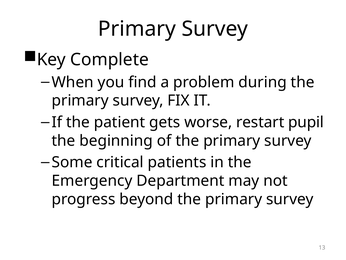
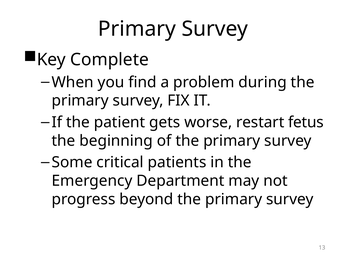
pupil: pupil -> fetus (306, 122)
